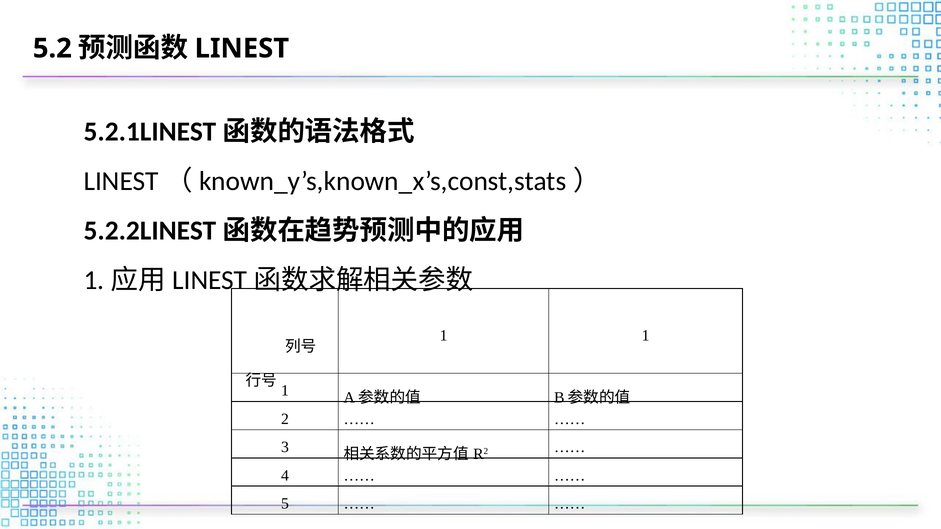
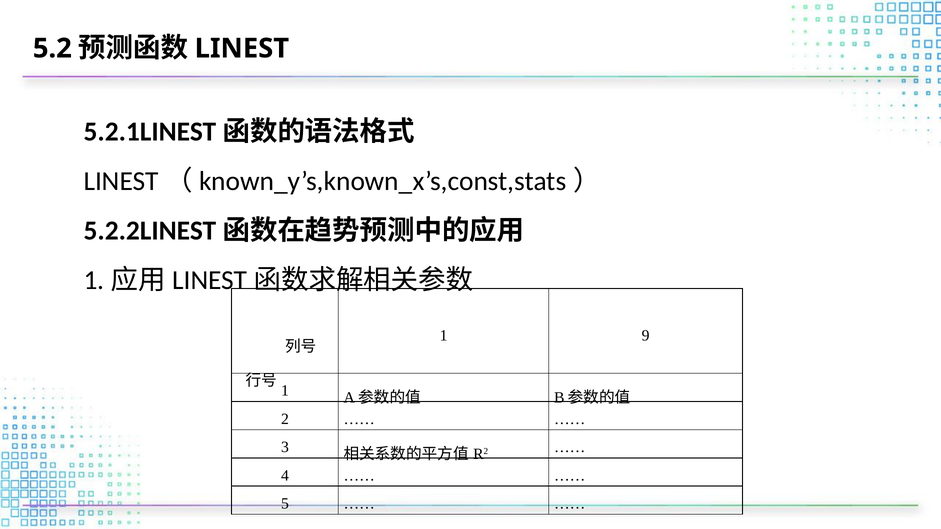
1: 1 -> 9 (646, 336)
